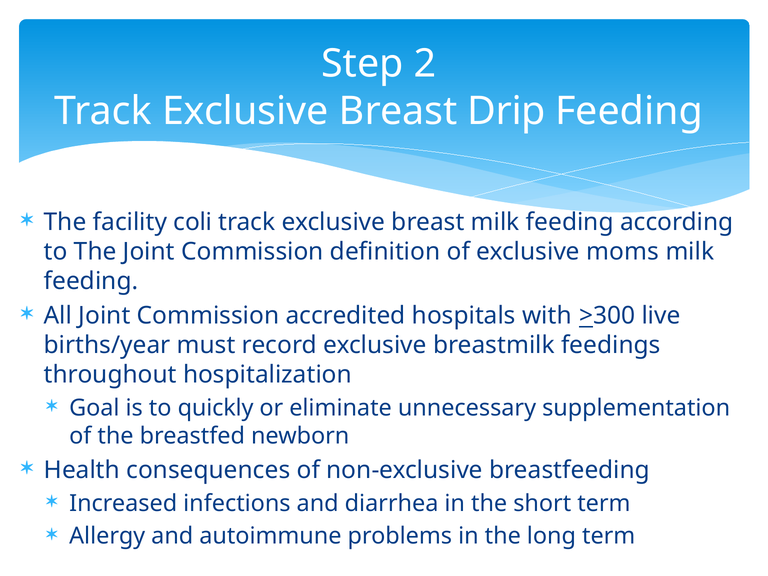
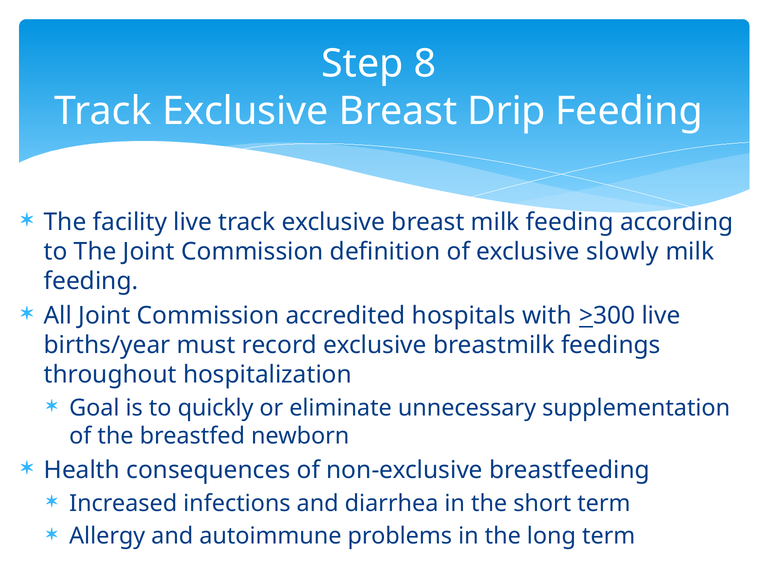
2: 2 -> 8 (425, 64)
facility coli: coli -> live (193, 222)
moms: moms -> slowly (623, 252)
